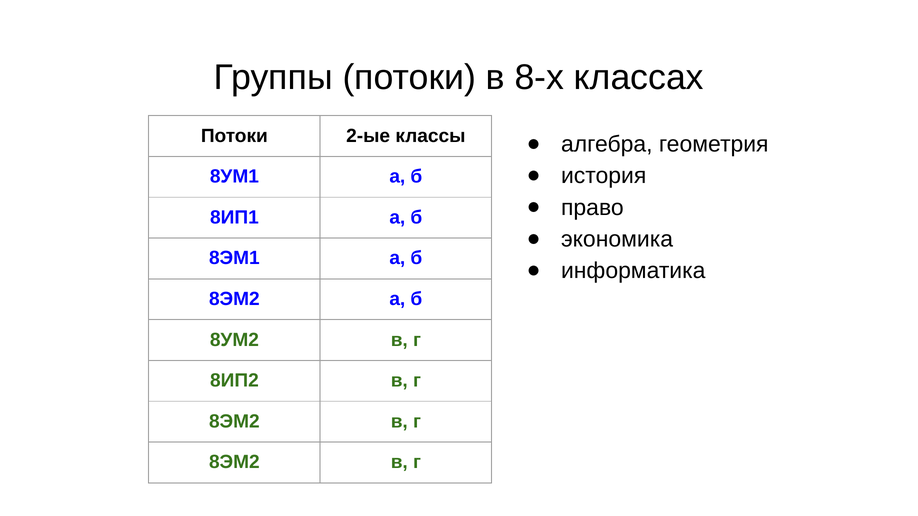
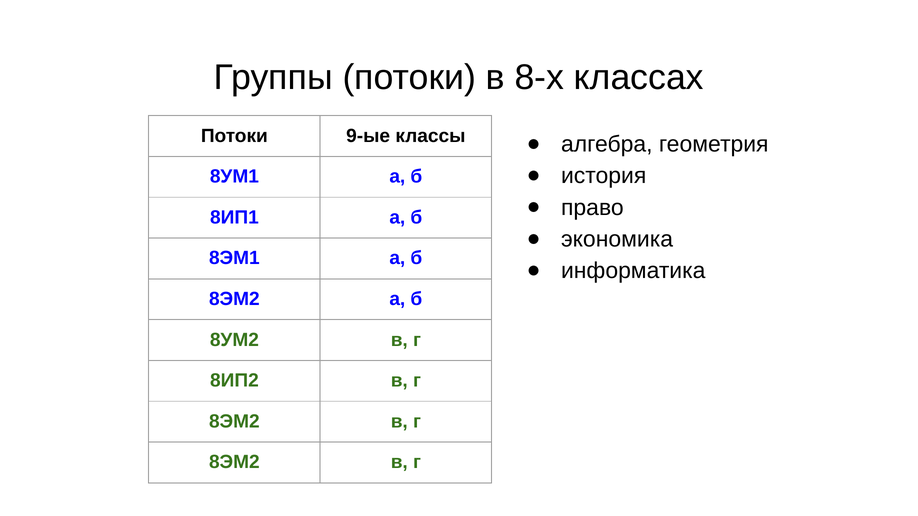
2-ые: 2-ые -> 9-ые (368, 136)
